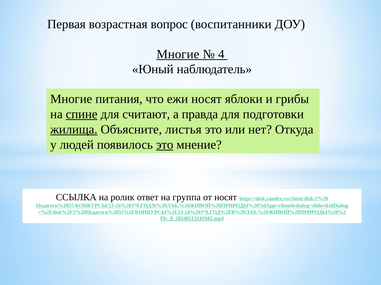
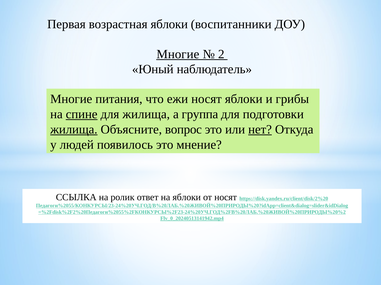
возрастная вопрос: вопрос -> яблоки (169, 24)
4: 4 -> 2 (221, 54)
для считают: считают -> жилища (146, 114)
правда: правда -> группа (200, 114)
листья: листья -> вопрос (183, 130)
нет underline: none -> present (260, 130)
это underline: present -> none (165, 145)
на группа: группа -> яблоки (187, 198)
